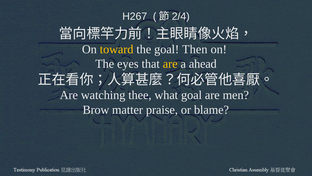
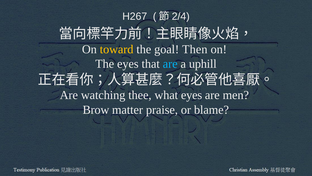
are colour: yellow -> light blue (170, 64)
ahead: ahead -> uphill (203, 64)
what goal: goal -> eyes (192, 95)
